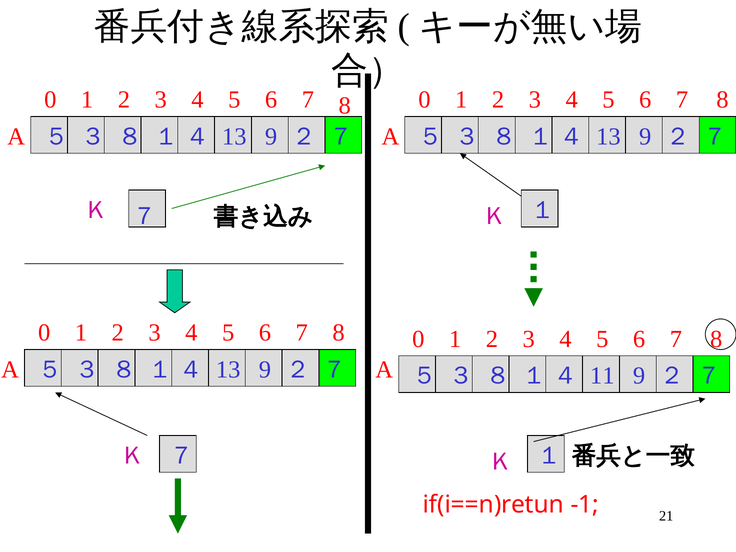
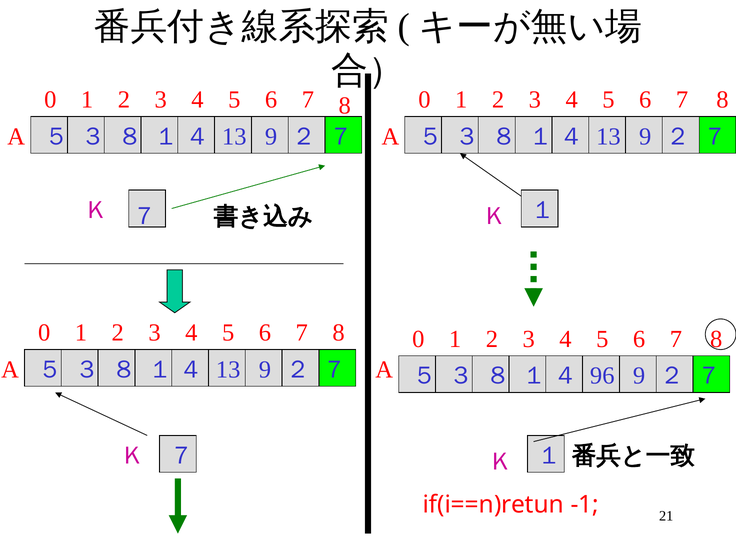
11: 11 -> 96 (602, 376)
